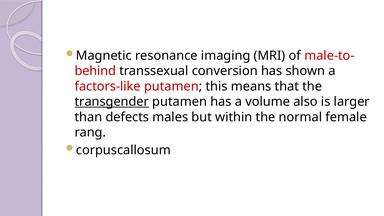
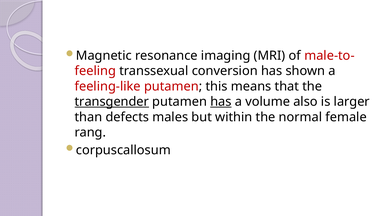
behind: behind -> feeling (95, 71)
factors-like: factors-like -> feeling-like (108, 86)
has underline: none -> present (221, 102)
